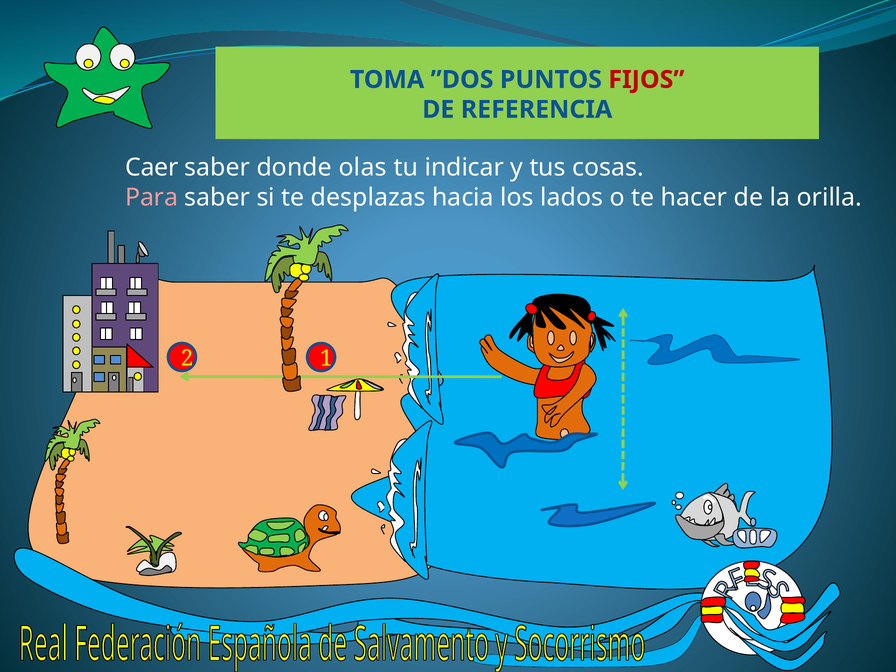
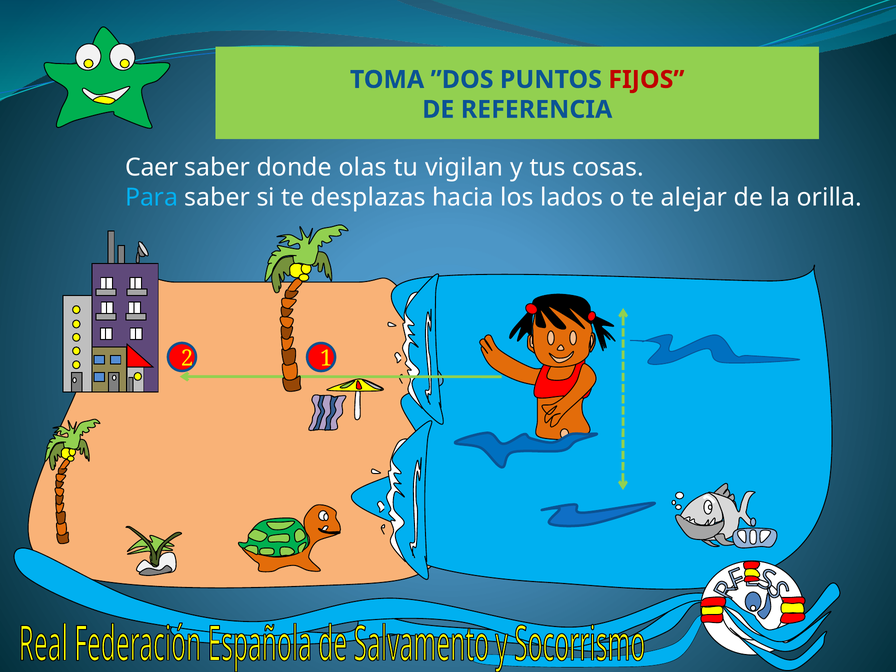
indicar: indicar -> vigilan (464, 168)
Para colour: pink -> light blue (152, 198)
hacer: hacer -> alejar (694, 198)
